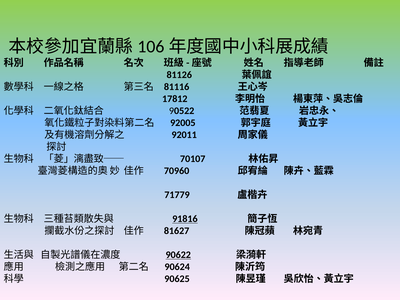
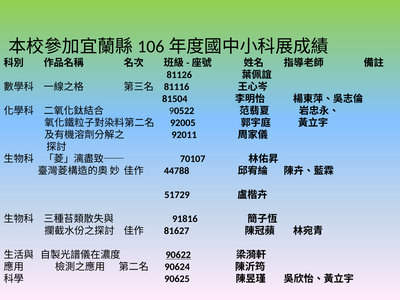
17812: 17812 -> 81504 (175, 99)
70960: 70960 -> 44788 (177, 171)
71779: 71779 -> 51729 (177, 195)
91816 underline: present -> none (185, 219)
